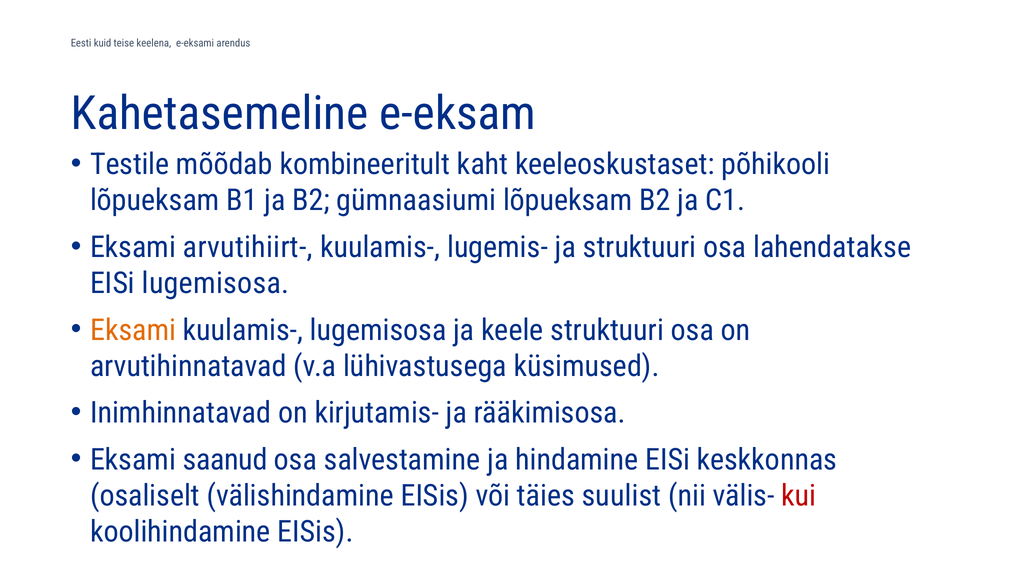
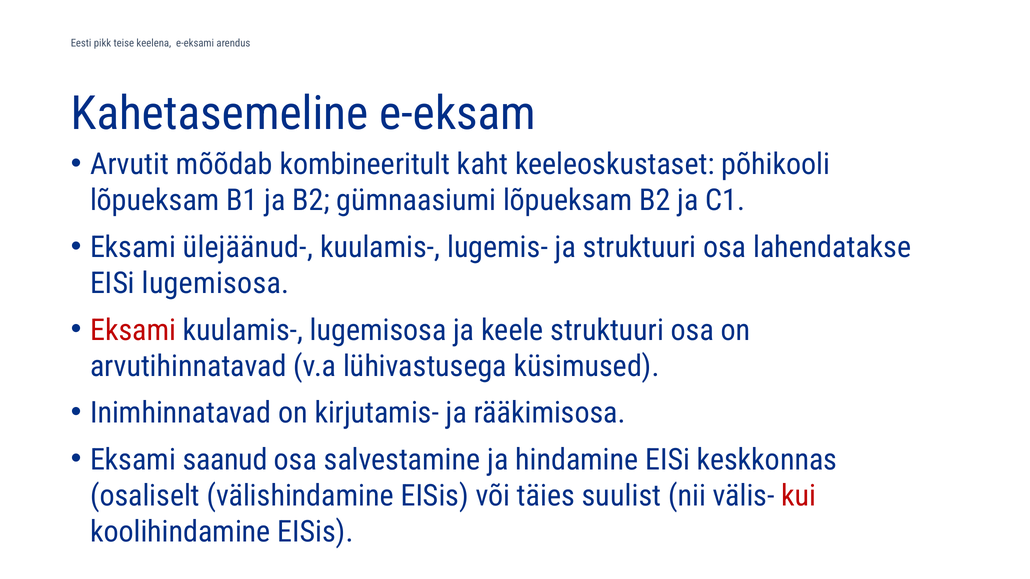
kuid: kuid -> pikk (103, 43)
Testile: Testile -> Arvutit (130, 165)
arvutihiirt-: arvutihiirt- -> ülejäänud- (248, 247)
Eksami colour: orange -> red (133, 330)
